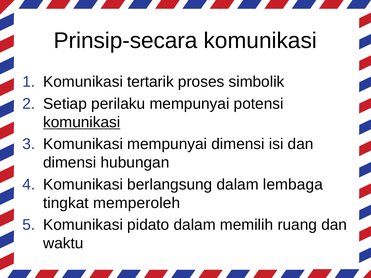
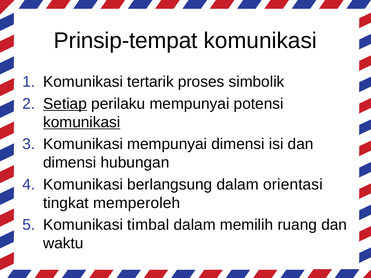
Prinsip-secara: Prinsip-secara -> Prinsip-tempat (126, 41)
Setiap underline: none -> present (65, 104)
lembaga: lembaga -> orientasi (293, 185)
pidato: pidato -> timbal (148, 225)
